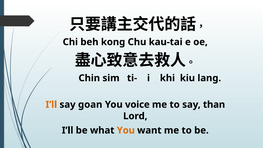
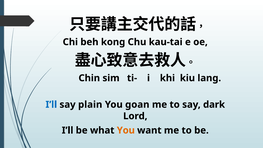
I’ll colour: orange -> blue (51, 105)
goan: goan -> plain (90, 105)
voice: voice -> goan (137, 105)
than: than -> dark (214, 105)
